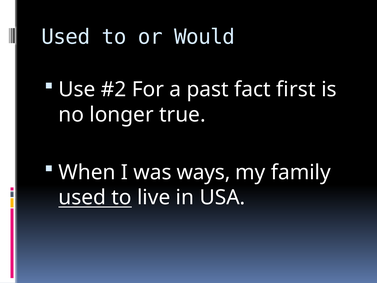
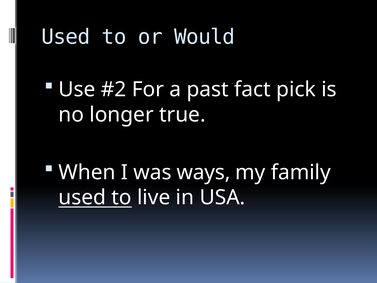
first: first -> pick (296, 89)
